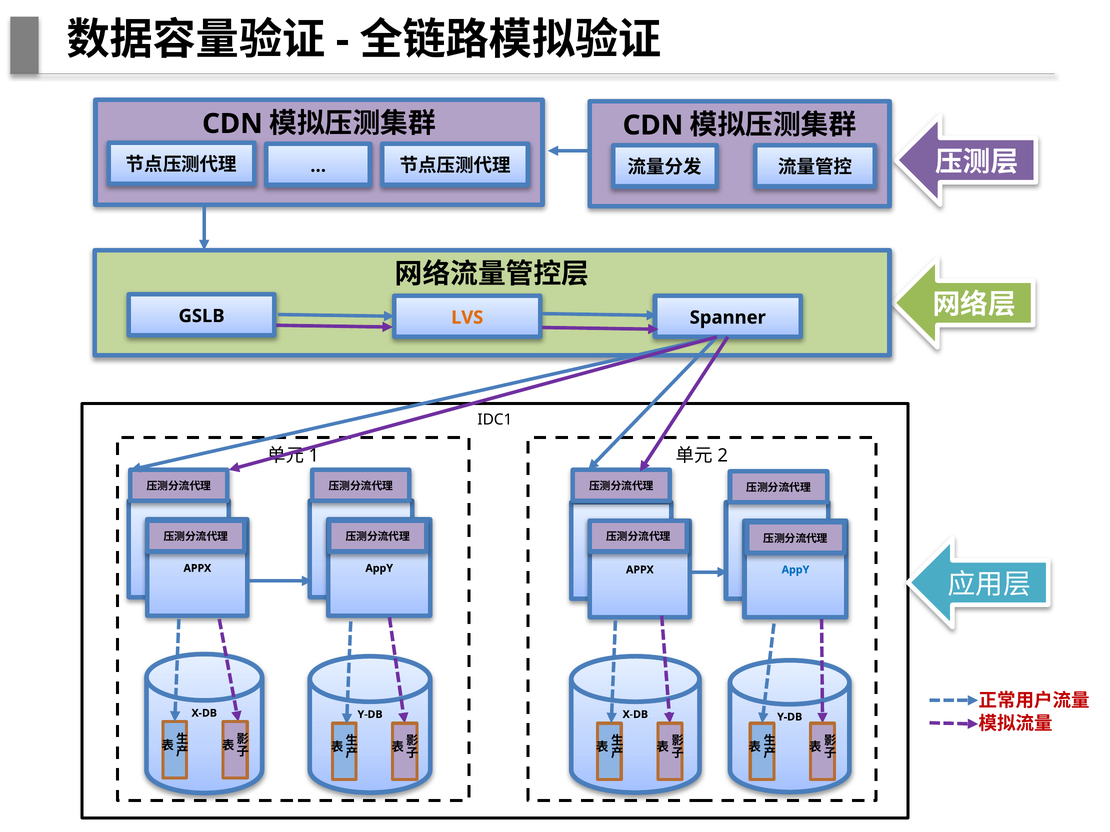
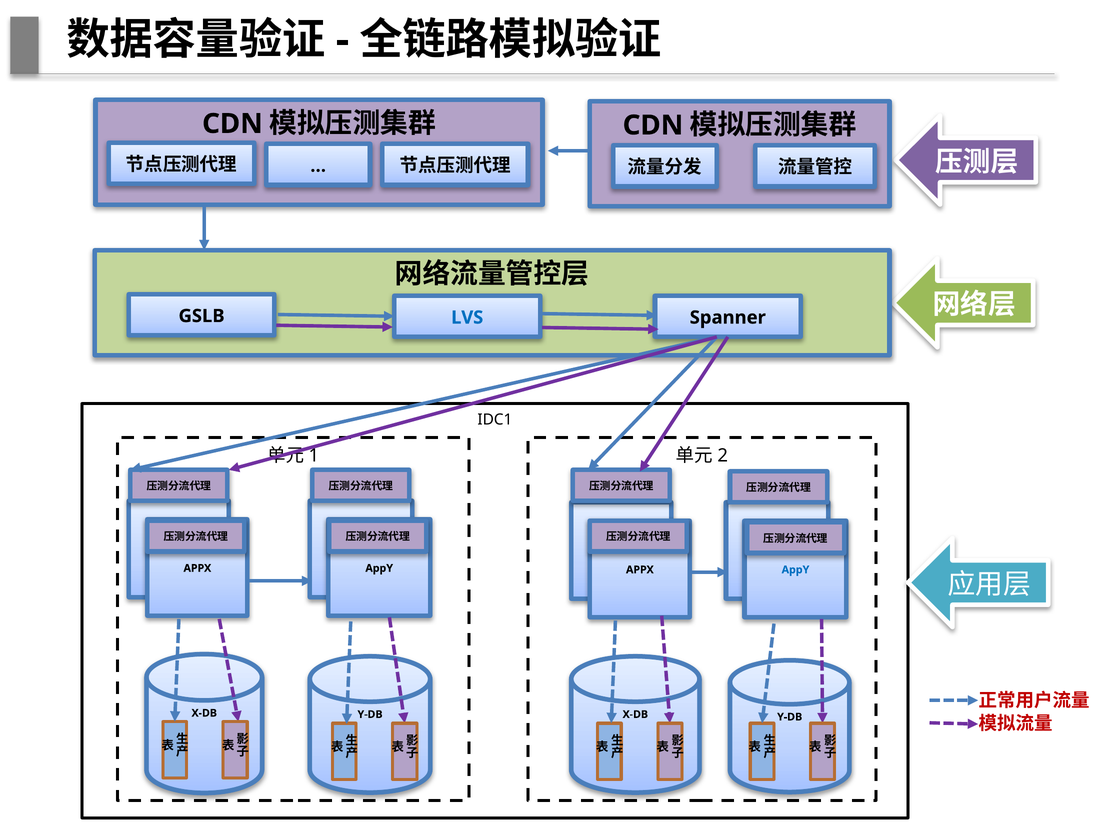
LVS colour: orange -> blue (467, 318)
